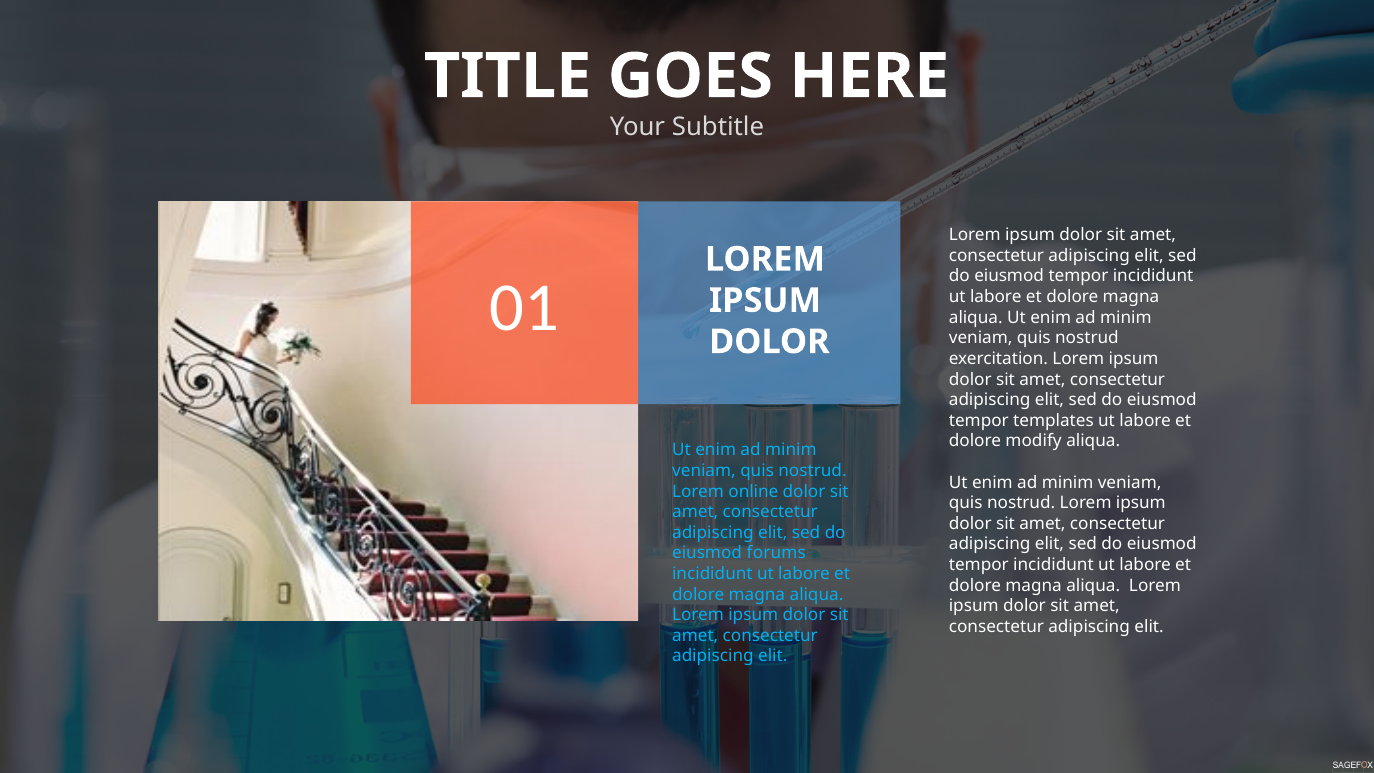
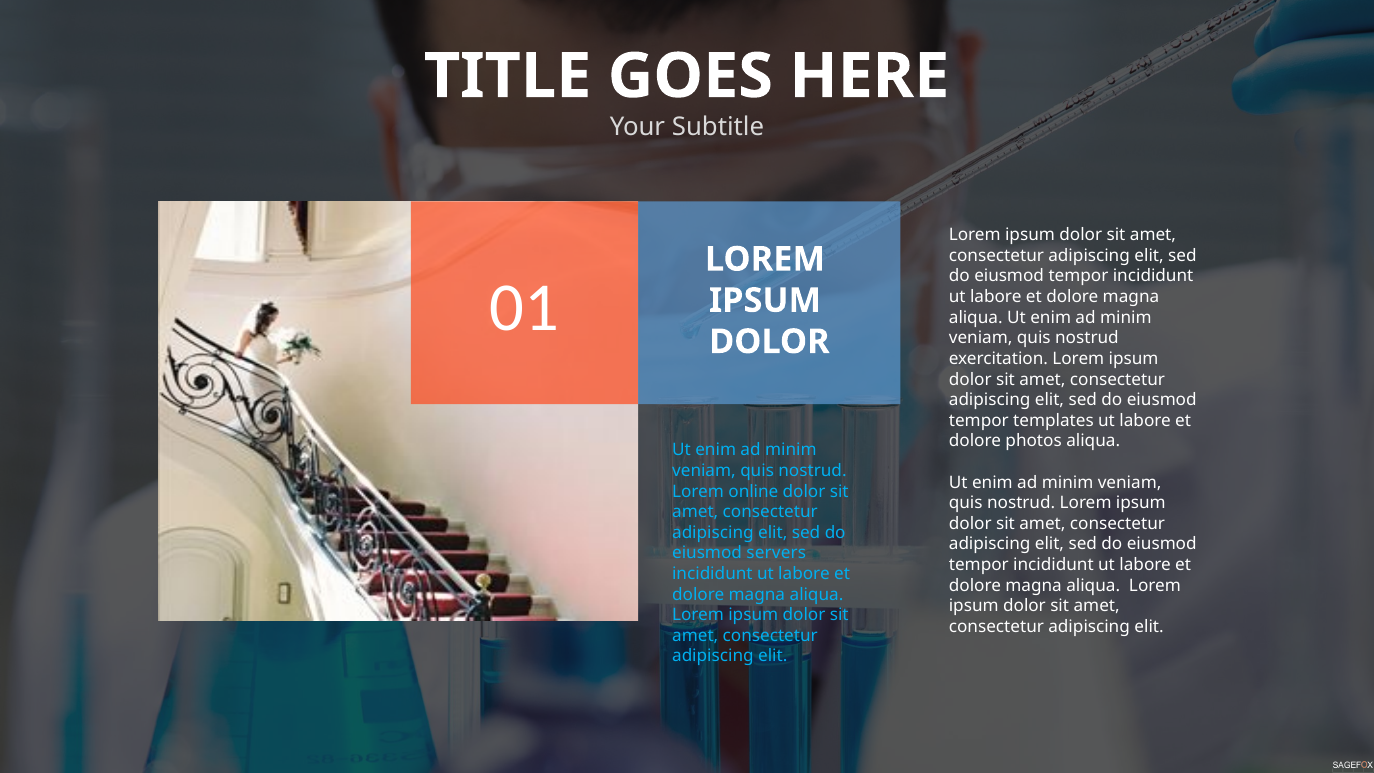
modify: modify -> photos (1034, 441)
forums: forums -> servers (776, 553)
